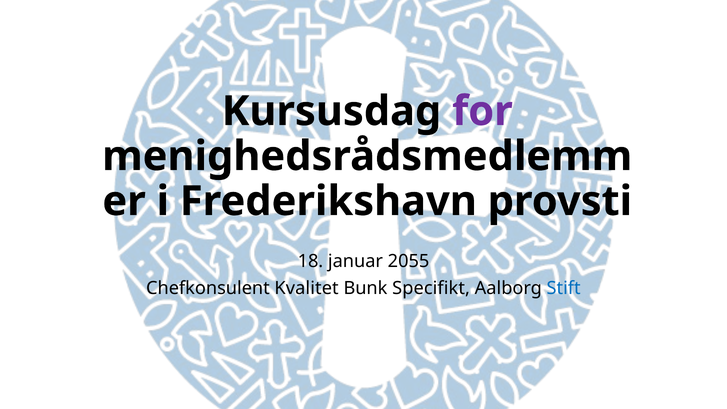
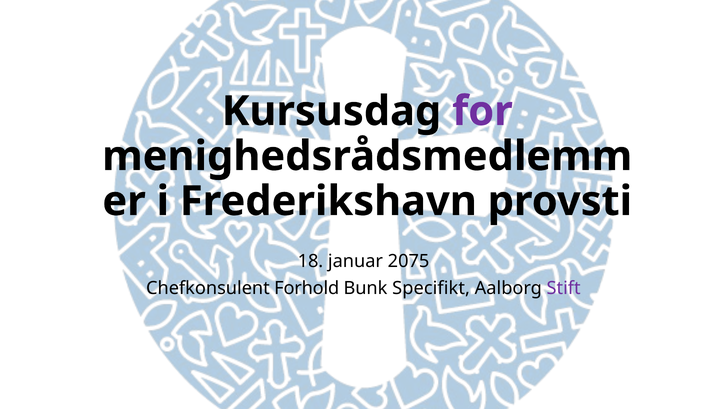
2055: 2055 -> 2075 (409, 261)
Kvalitet: Kvalitet -> Forhold (307, 288)
Stift colour: blue -> purple (564, 288)
